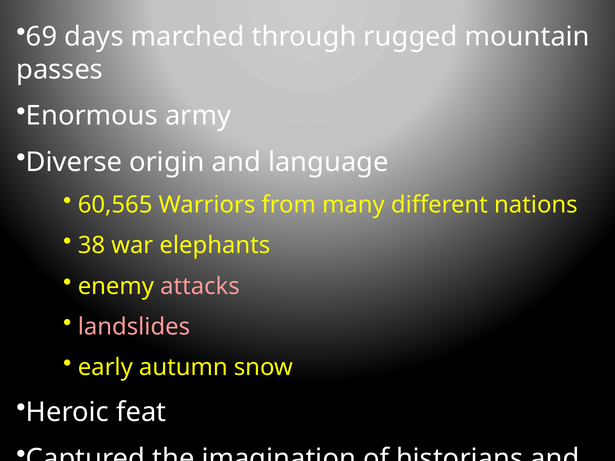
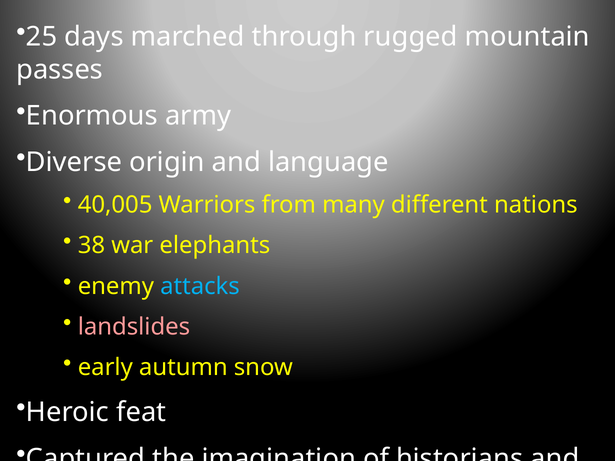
69: 69 -> 25 (42, 37)
60,565: 60,565 -> 40,005 (115, 205)
attacks colour: pink -> light blue (200, 286)
